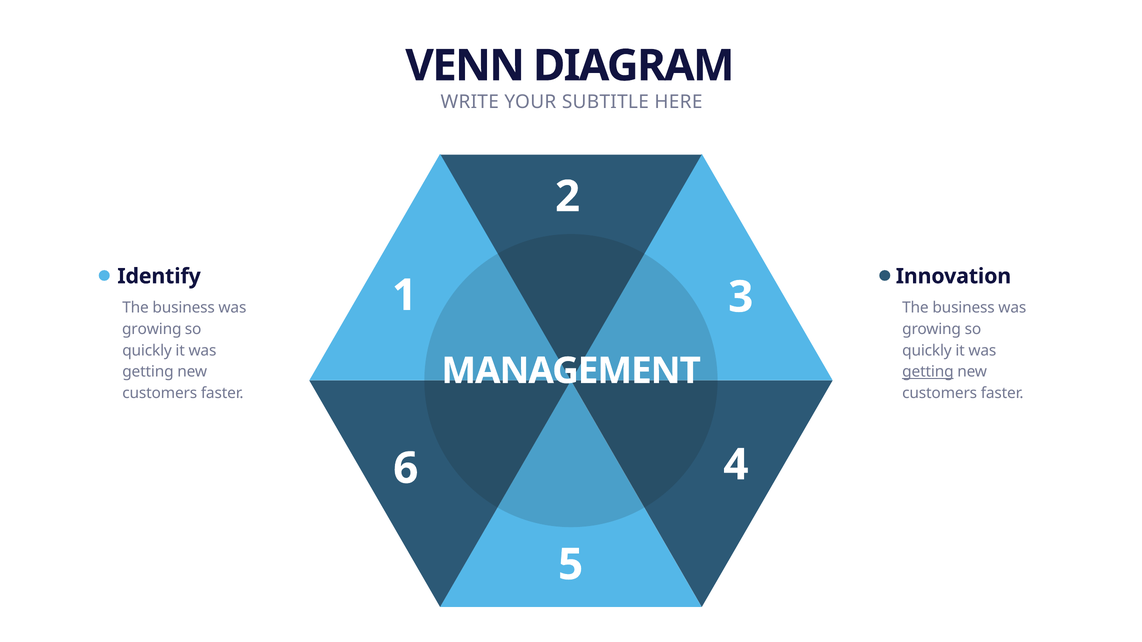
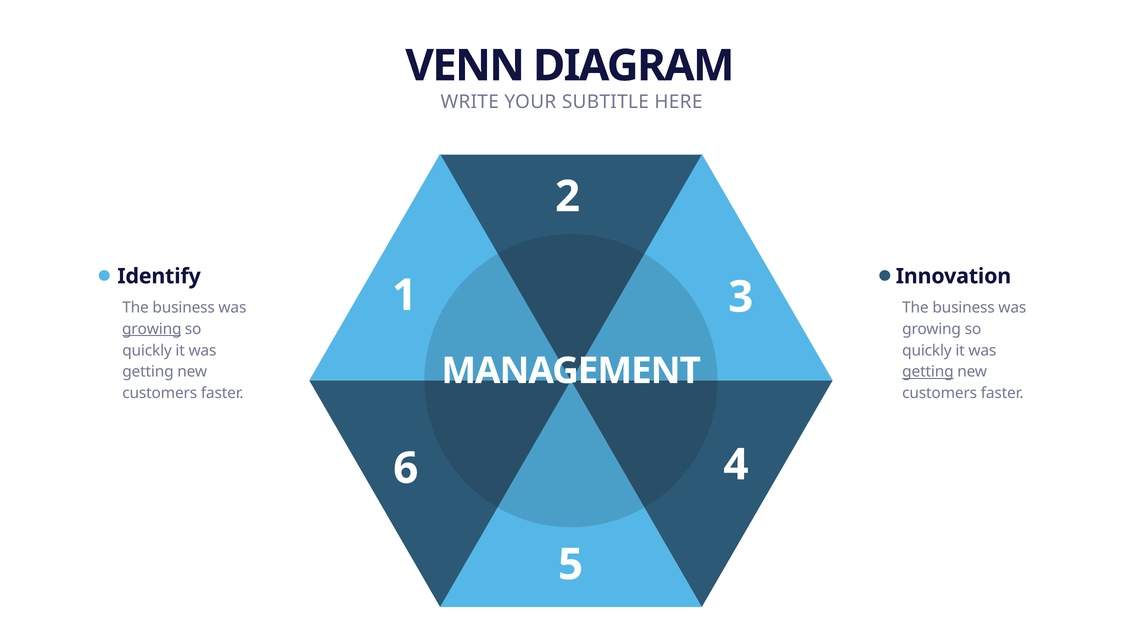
growing underline: none -> present (152, 329)
